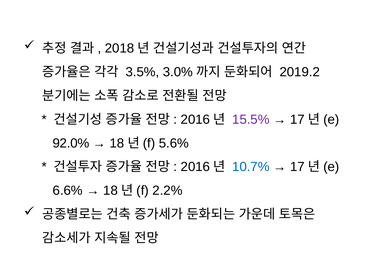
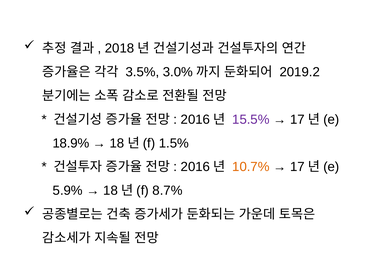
92.0%: 92.0% -> 18.9% (71, 143)
5.6%: 5.6% -> 1.5% (174, 143)
10.7% colour: blue -> orange (251, 167)
6.6%: 6.6% -> 5.9% (68, 190)
2.2%: 2.2% -> 8.7% (167, 190)
